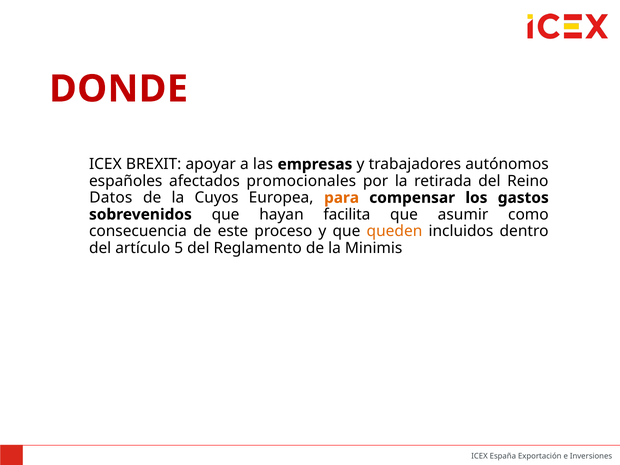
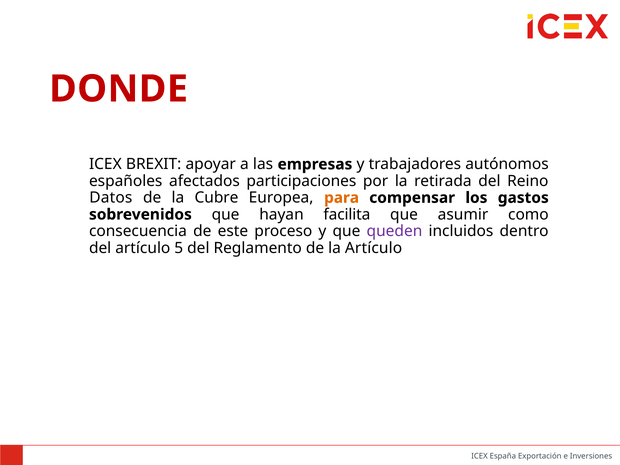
promocionales: promocionales -> participaciones (301, 181)
Cuyos: Cuyos -> Cubre (217, 198)
queden colour: orange -> purple (394, 231)
la Minimis: Minimis -> Artículo (374, 248)
